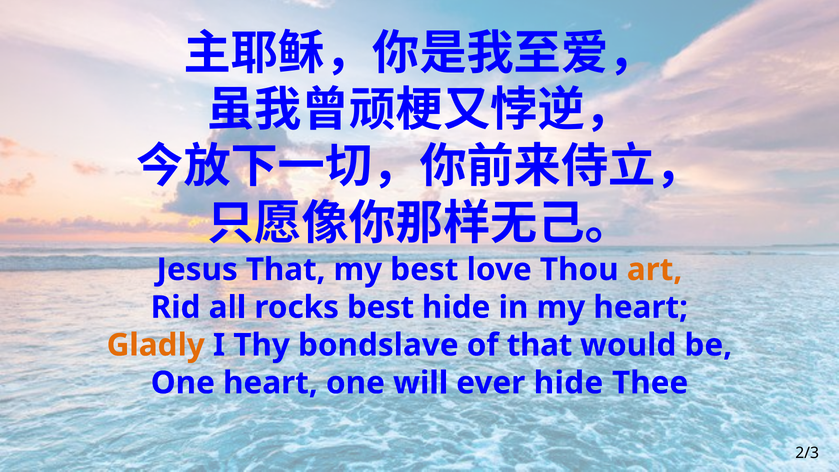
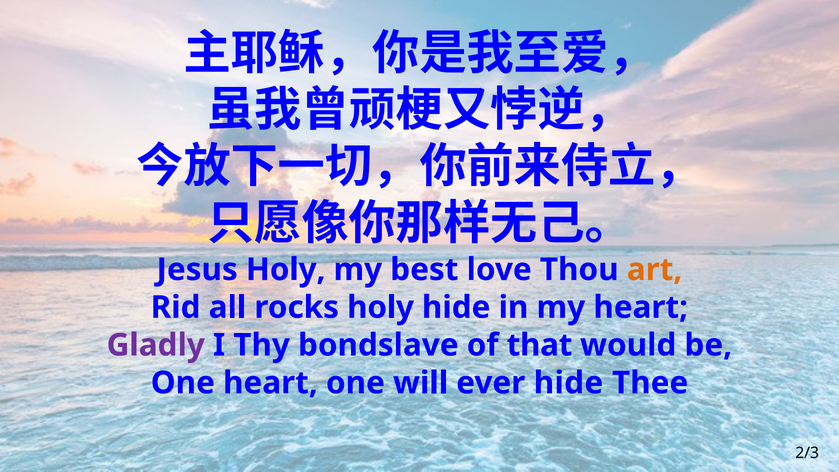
Jesus That: That -> Holy (286, 270)
rocks best: best -> holy (381, 307)
Gladly colour: orange -> purple (156, 345)
